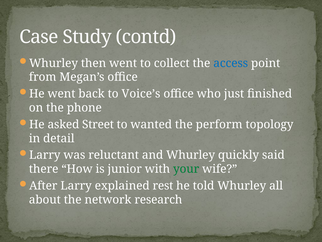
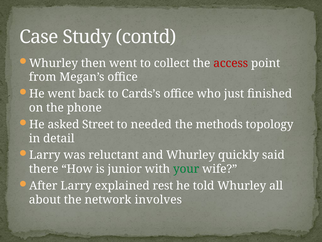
access colour: blue -> red (231, 63)
Voice’s: Voice’s -> Cards’s (141, 94)
wanted: wanted -> needed (151, 124)
perform: perform -> methods (219, 124)
research: research -> involves (158, 199)
